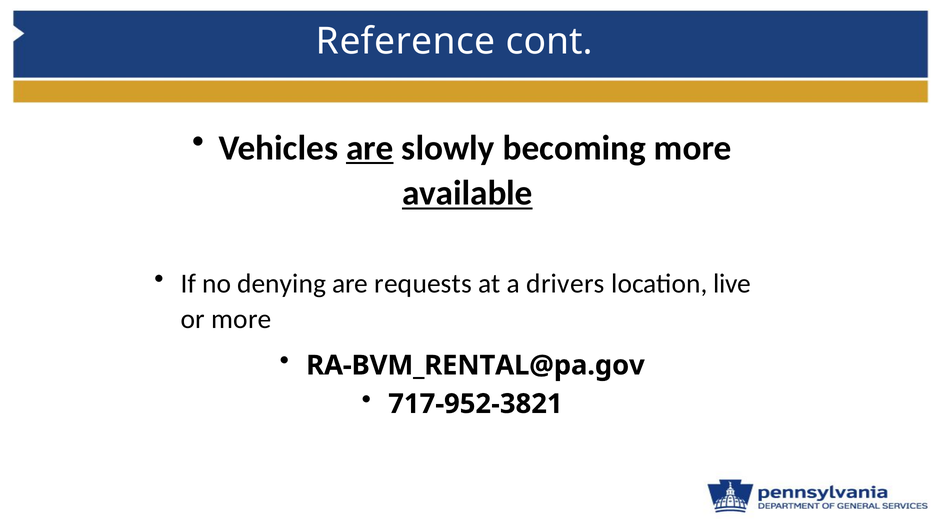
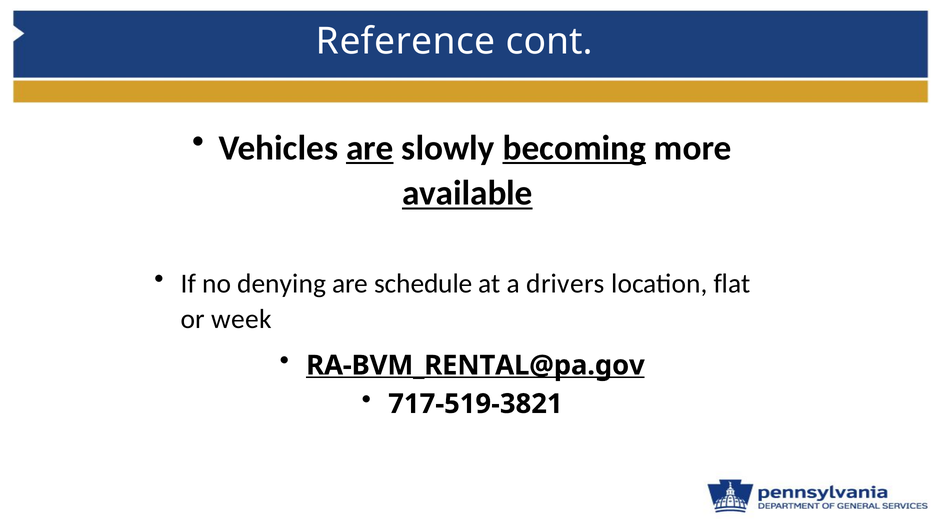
becoming underline: none -> present (574, 148)
requests: requests -> schedule (423, 284)
live: live -> flat (732, 284)
or more: more -> week (241, 319)
RA-BVM_RENTAL@pa.gov underline: none -> present (475, 365)
717-952-3821: 717-952-3821 -> 717-519-3821 (475, 404)
